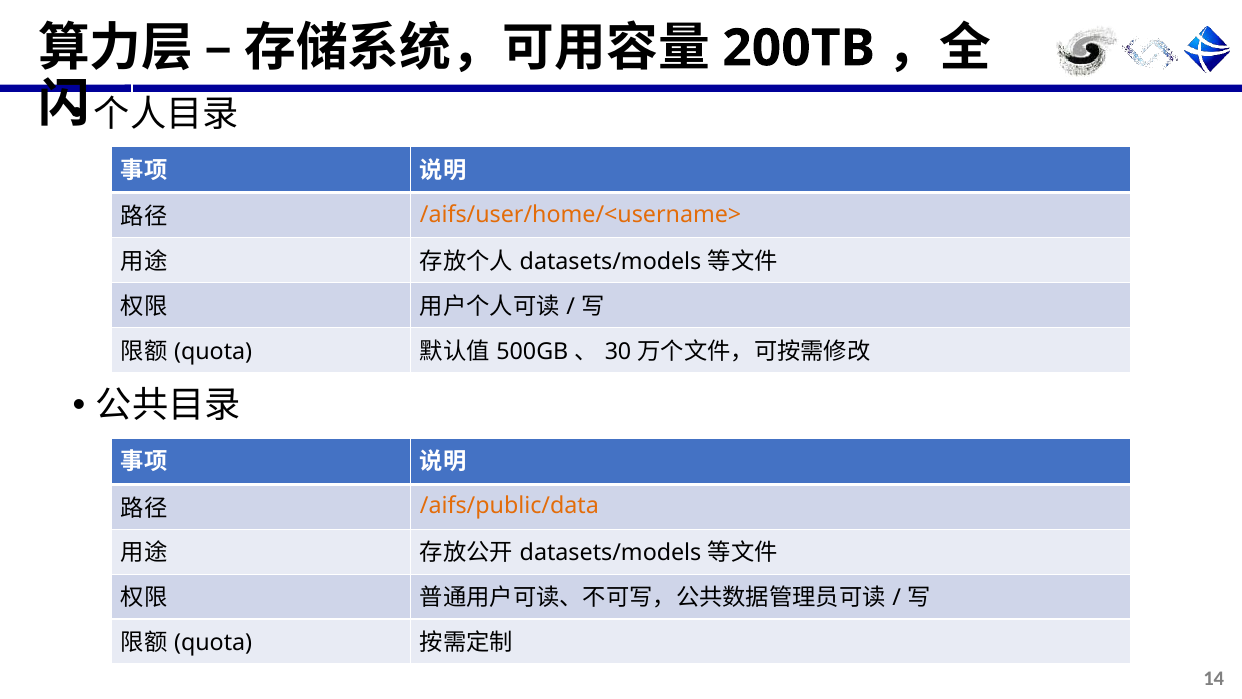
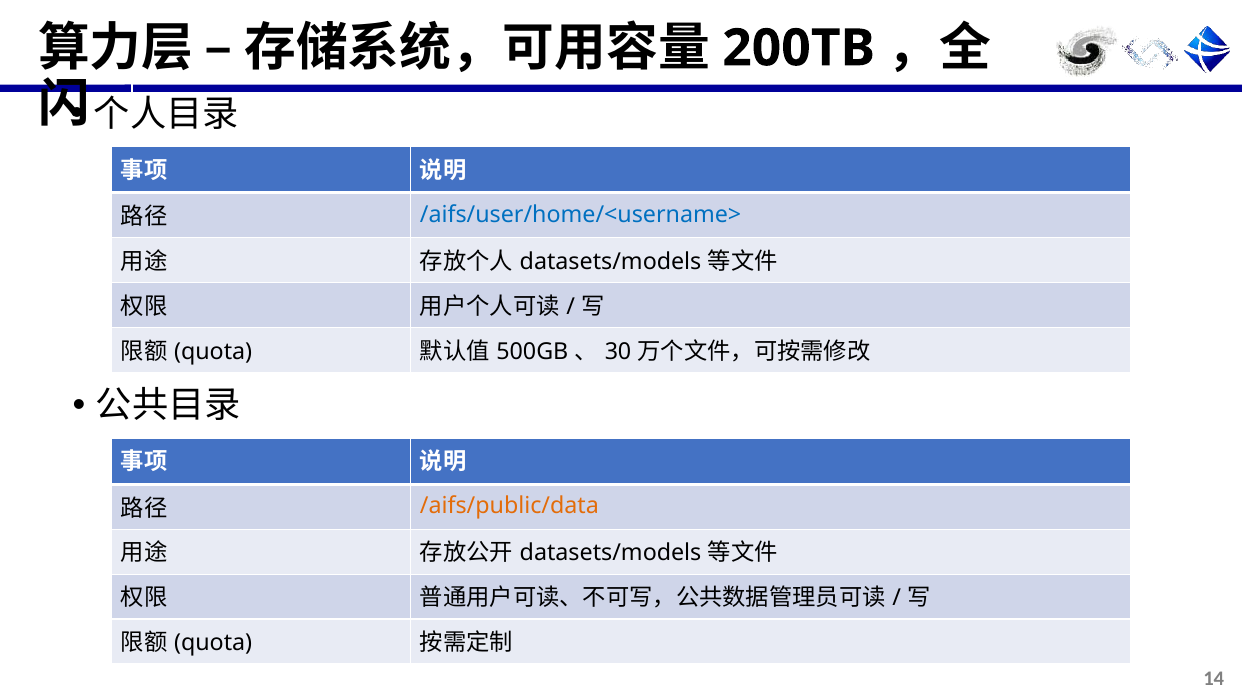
/aifs/user/home/<username> colour: orange -> blue (581, 214)
